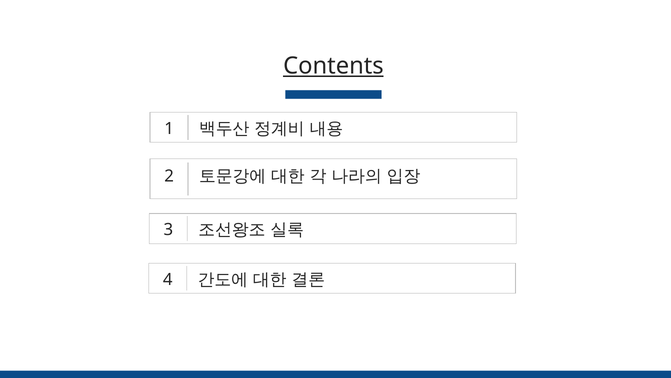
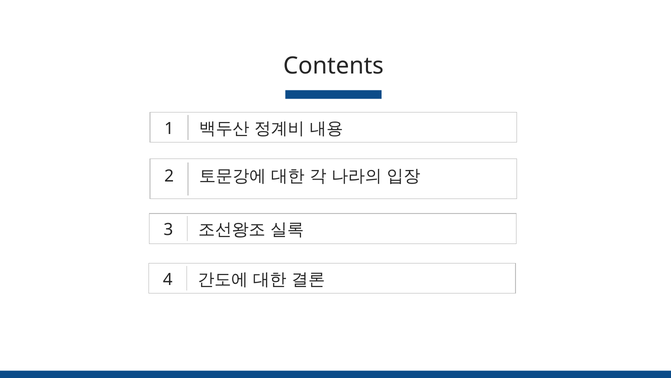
Contents underline: present -> none (333, 66)
